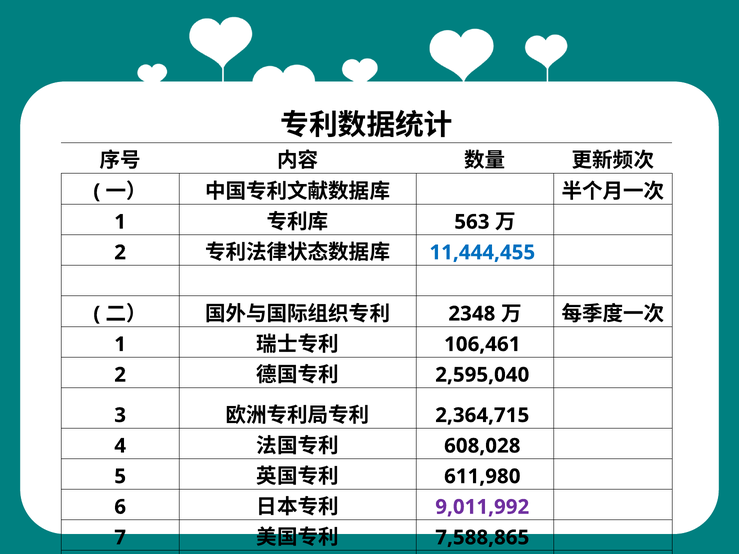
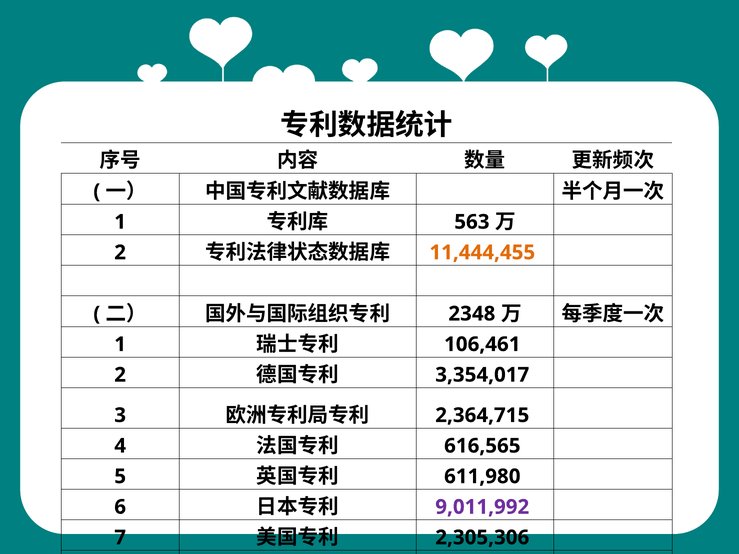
11,444,455 colour: blue -> orange (482, 253)
2,595,040: 2,595,040 -> 3,354,017 (482, 375)
608,028: 608,028 -> 616,565 (482, 446)
7,588,865: 7,588,865 -> 2,305,306 (482, 538)
